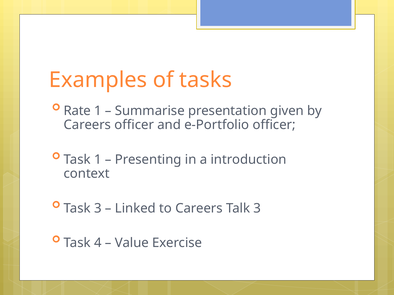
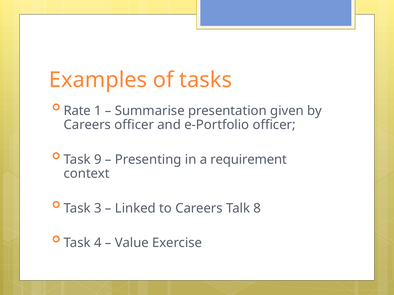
Task 1: 1 -> 9 (98, 160)
introduction: introduction -> requirement (249, 160)
Talk 3: 3 -> 8 (257, 209)
